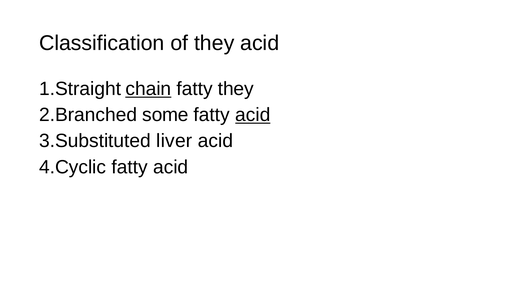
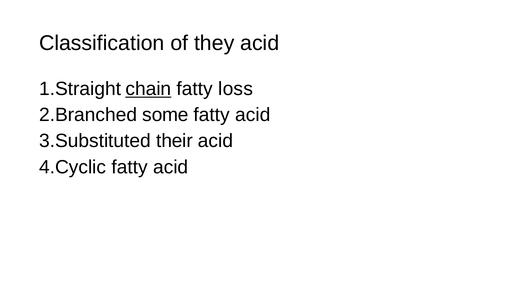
fatty they: they -> loss (236, 89)
acid underline: present -> none (253, 115)
liver: liver -> their (175, 141)
